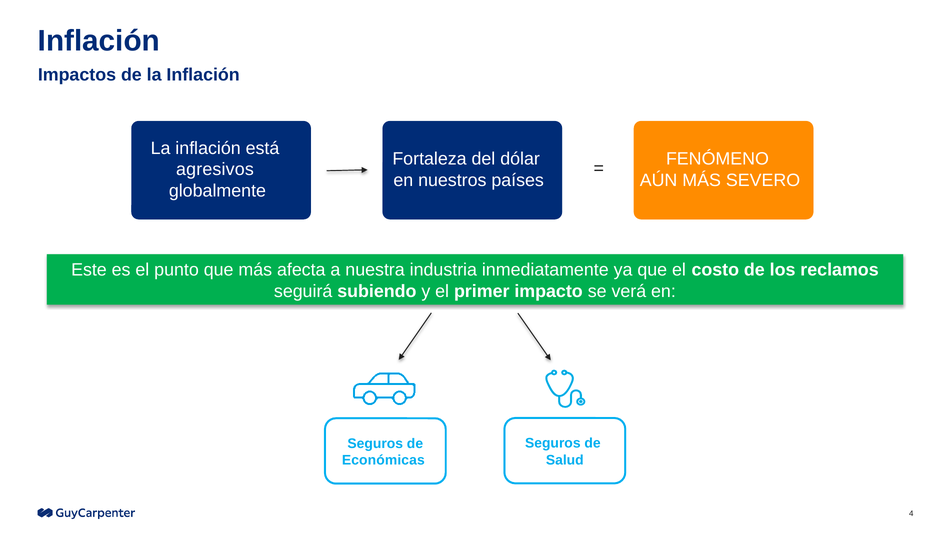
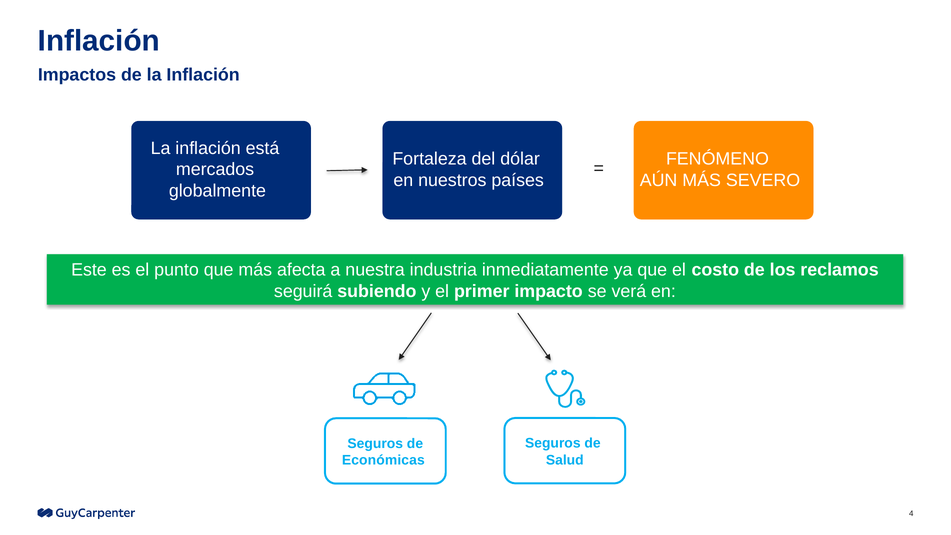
agresivos: agresivos -> mercados (215, 170)
